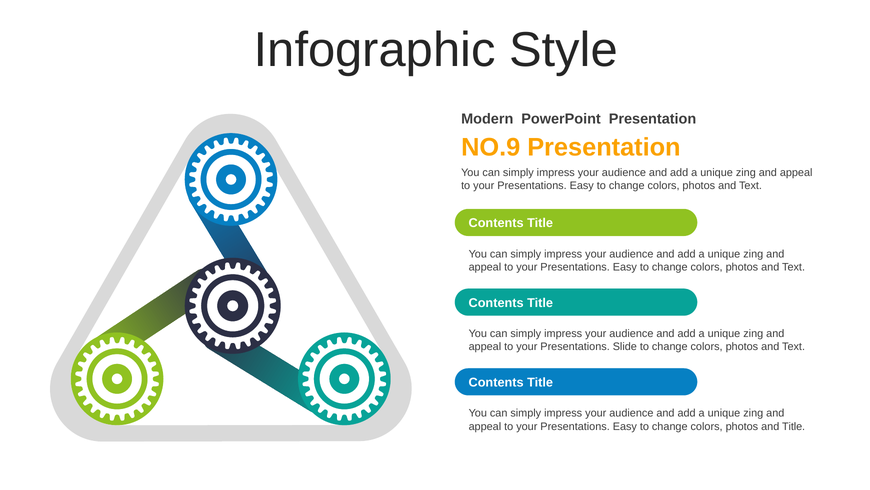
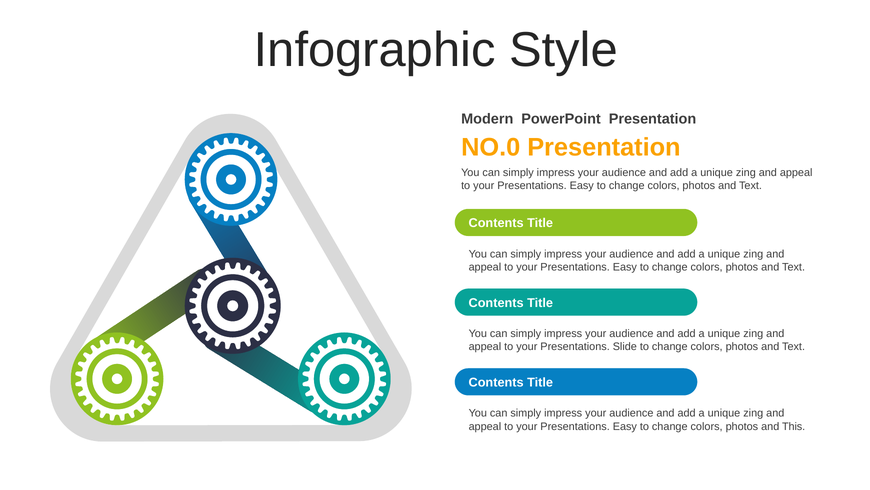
NO.9: NO.9 -> NO.0 (491, 147)
and Title: Title -> This (794, 426)
